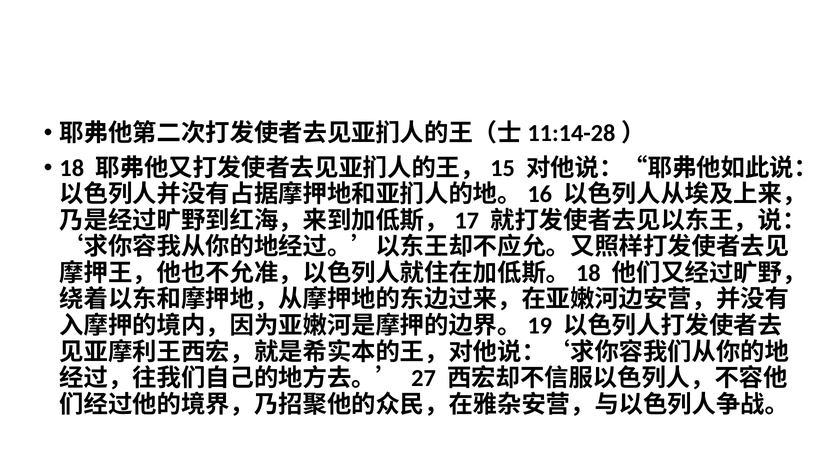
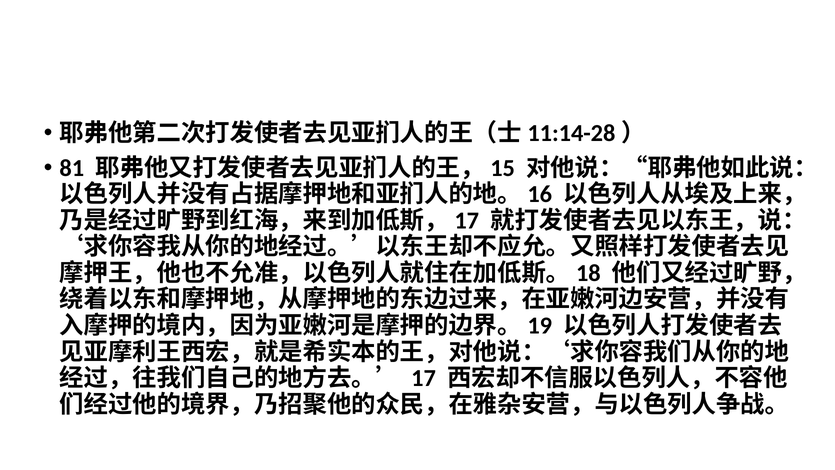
18: 18 -> 81 (72, 168)
27: 27 -> 17 (424, 378)
